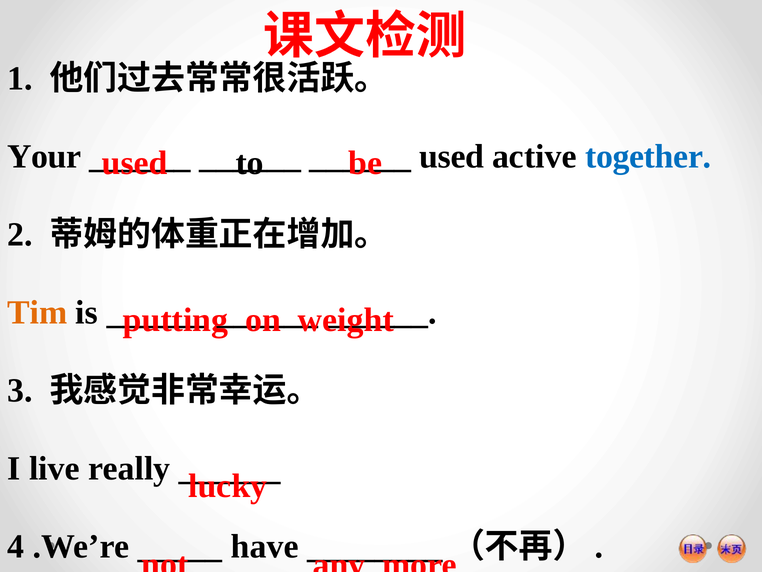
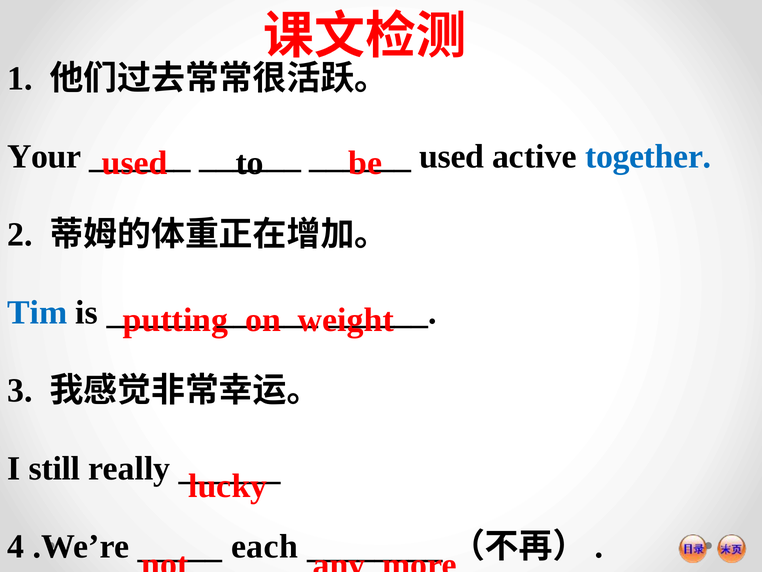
Tim colour: orange -> blue (37, 312)
live: live -> still (55, 468)
have: have -> each (264, 546)
